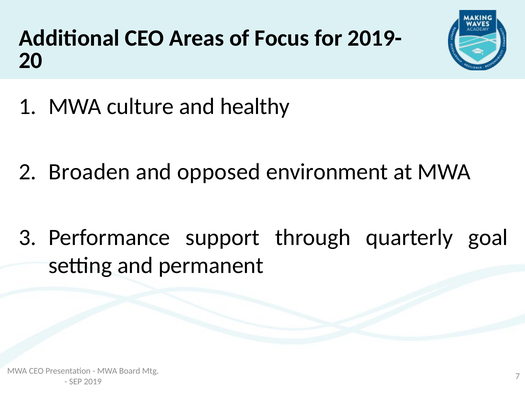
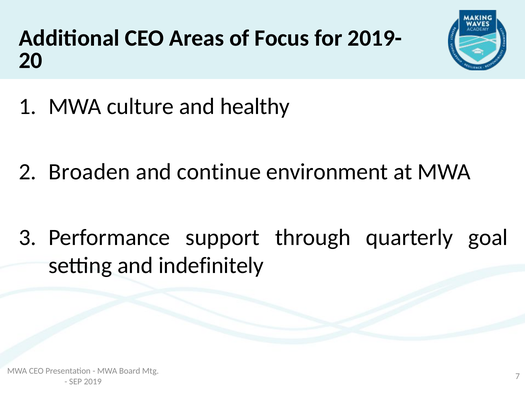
opposed: opposed -> continue (219, 172)
permanent: permanent -> indefinitely (211, 265)
